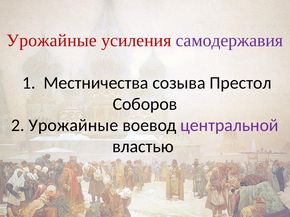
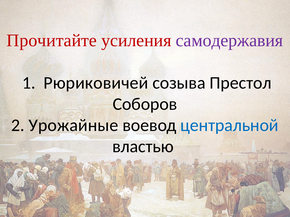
Урожайные: Урожайные -> Прочитайте (52, 41)
Местничества: Местничества -> Рюриковичей (96, 83)
центральной colour: purple -> blue (229, 126)
